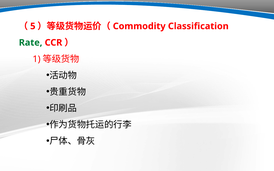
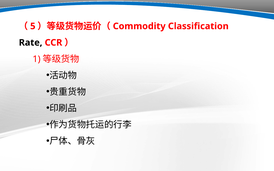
Rate colour: green -> black (31, 43)
